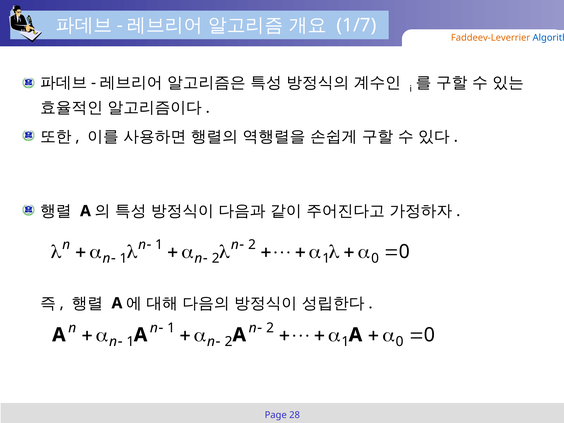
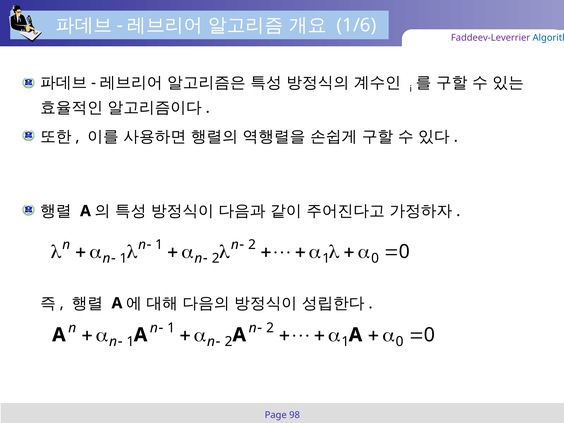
1/7: 1/7 -> 1/6 (357, 25)
Faddeev-Leverrier colour: orange -> purple (491, 38)
28: 28 -> 98 (295, 415)
